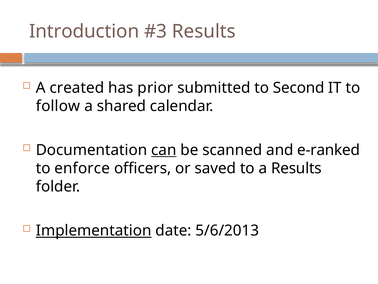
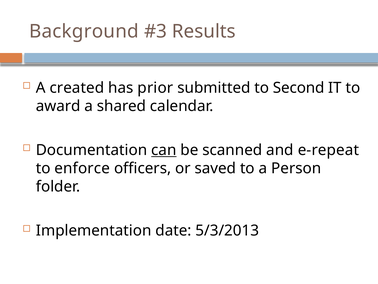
Introduction: Introduction -> Background (84, 31)
follow: follow -> award (58, 106)
e-ranked: e-ranked -> e-repeat (328, 150)
a Results: Results -> Person (296, 168)
Implementation underline: present -> none (94, 230)
5/6/2013: 5/6/2013 -> 5/3/2013 (227, 230)
